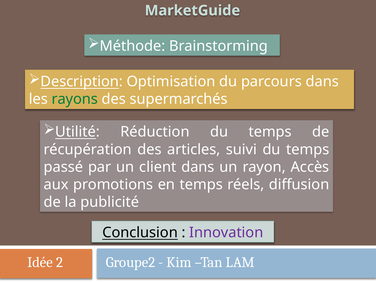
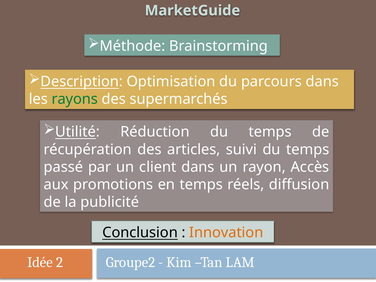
Innovation colour: purple -> orange (226, 233)
